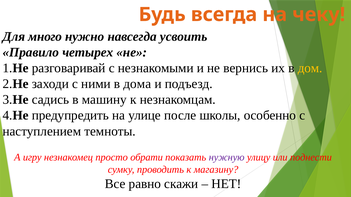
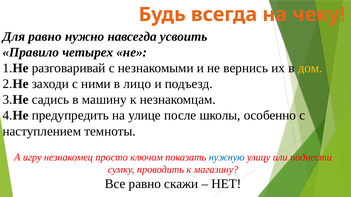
Для много: много -> равно (45, 37)
дома: дома -> лицо (137, 84)
обрати: обрати -> ключом (147, 158)
нужную colour: purple -> blue (227, 158)
